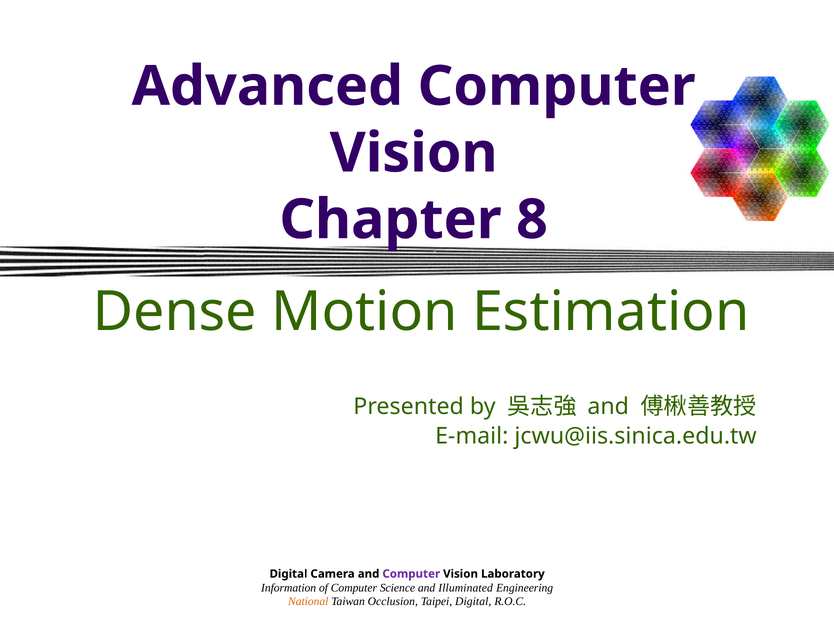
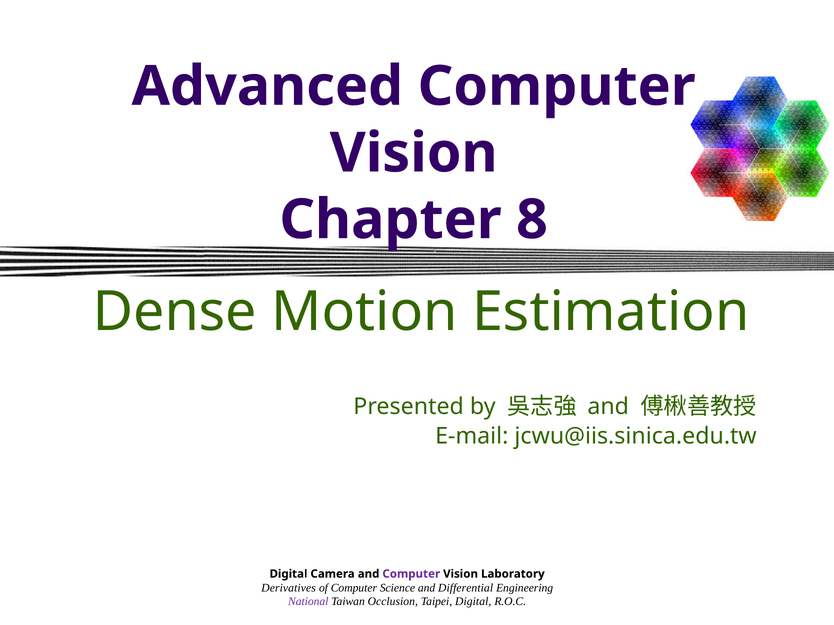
Information: Information -> Derivatives (289, 588)
Illuminated: Illuminated -> Differential (466, 588)
National colour: orange -> purple (308, 602)
